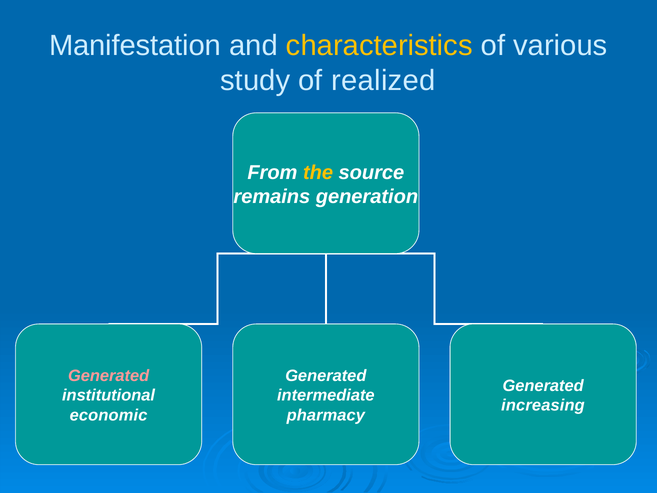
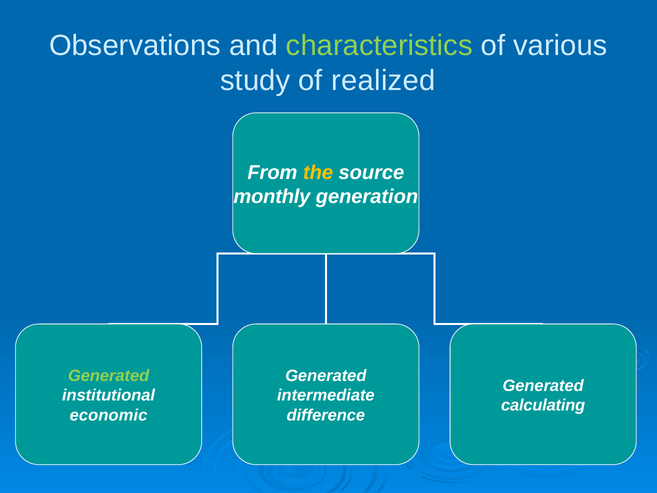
Manifestation: Manifestation -> Observations (135, 45)
characteristics colour: yellow -> light green (379, 45)
remains: remains -> monthly (272, 197)
Generated colour: pink -> light green (109, 376)
increasing: increasing -> calculating (543, 405)
pharmacy: pharmacy -> difference (326, 415)
